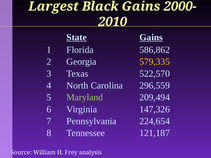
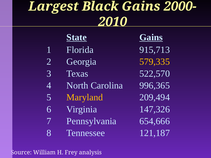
586,862: 586,862 -> 915,713 (155, 50)
296,559: 296,559 -> 996,365 (155, 86)
Maryland colour: light green -> yellow (85, 98)
224,654: 224,654 -> 654,666 (155, 121)
